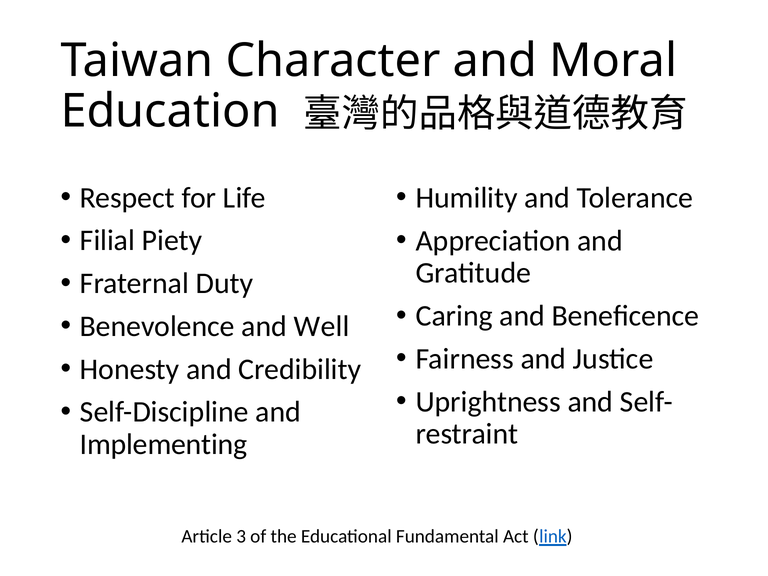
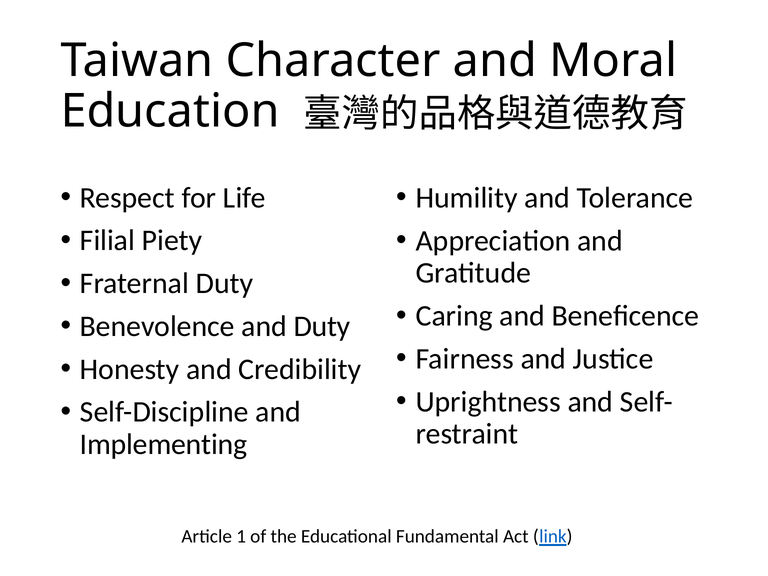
and Well: Well -> Duty (322, 326)
3: 3 -> 1 (241, 537)
